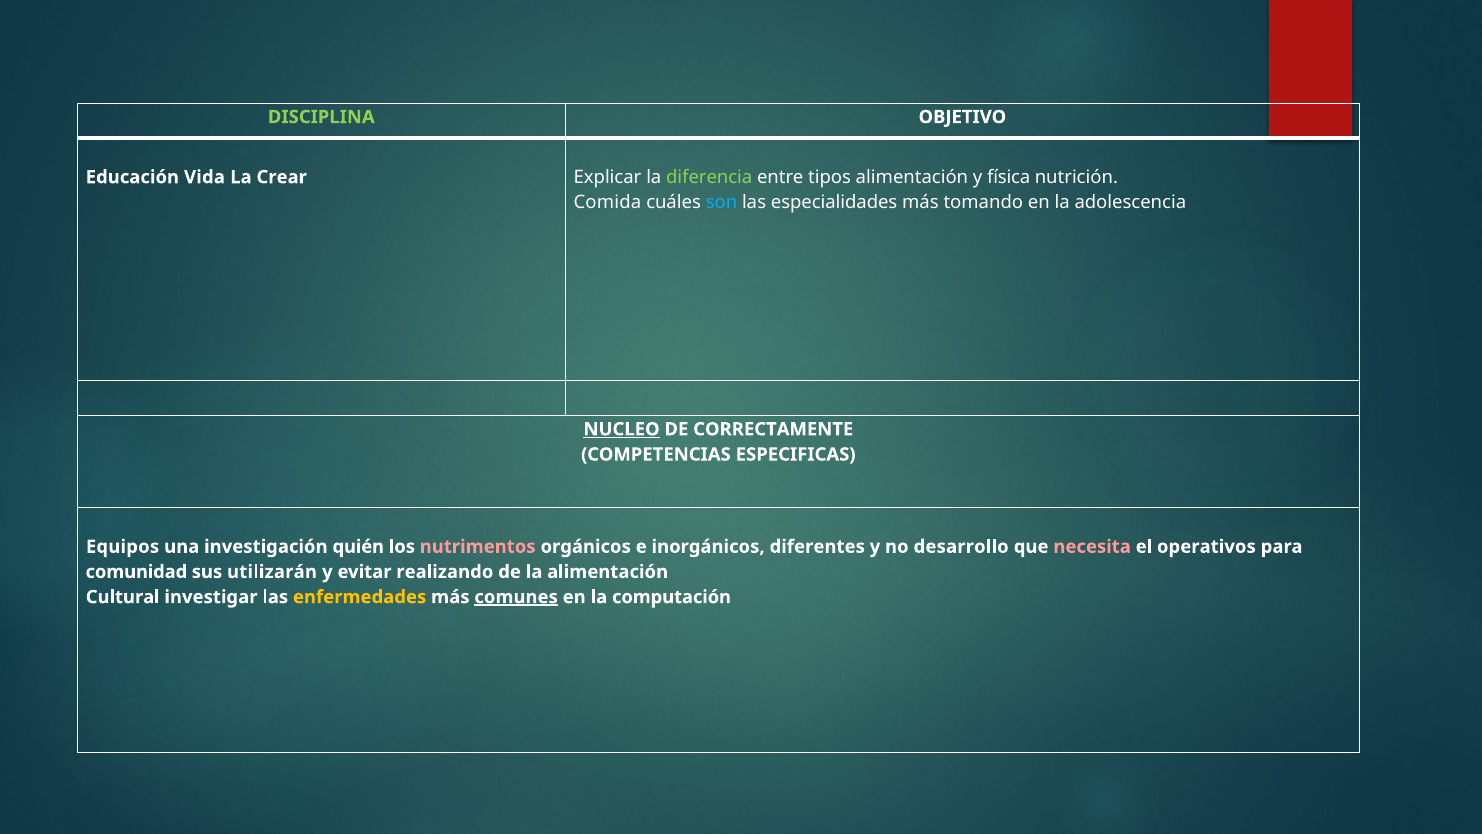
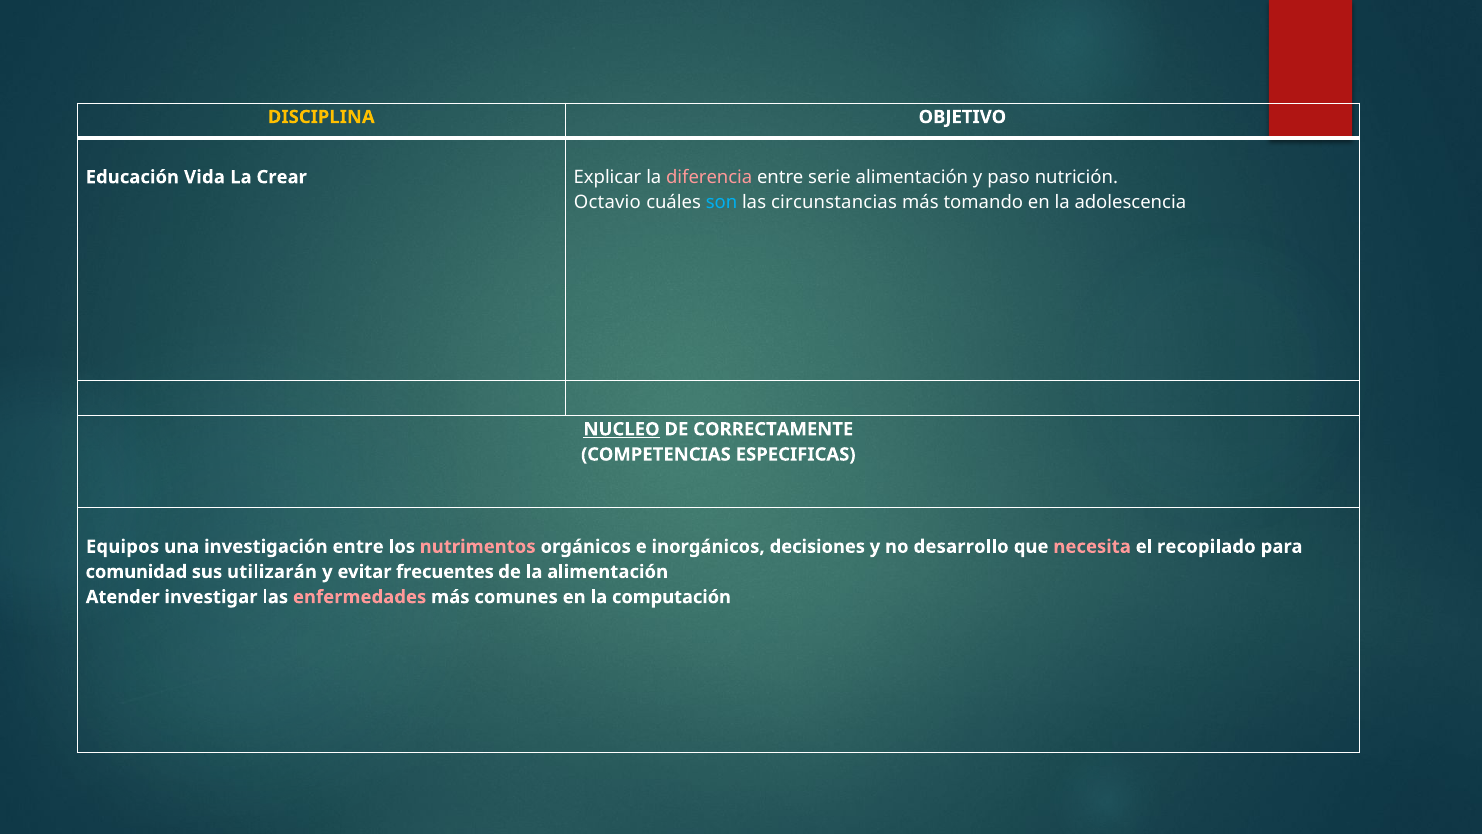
DISCIPLINA colour: light green -> yellow (321, 117)
diferencia colour: light green -> pink (709, 177)
tipos: tipos -> serie (829, 177)
física: física -> paso (1009, 177)
Comida: Comida -> Octavio (607, 202)
especialidades: especialidades -> circunstancias (834, 202)
investigación quién: quién -> entre (358, 546)
diferentes: diferentes -> decisiones (817, 546)
operativos: operativos -> recopilado (1206, 546)
realizando: realizando -> frecuentes (445, 572)
Cultural: Cultural -> Atender (123, 597)
enfermedades colour: yellow -> pink (360, 597)
comunes underline: present -> none (516, 597)
